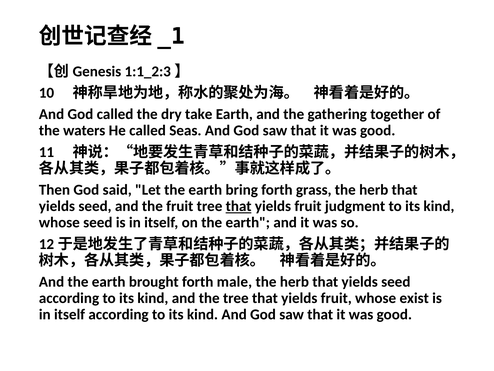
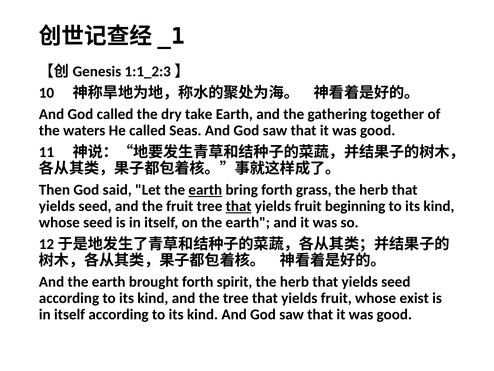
earth underline: none -> present (205, 190)
judgment: judgment -> beginning (355, 206)
male: male -> spirit (234, 281)
